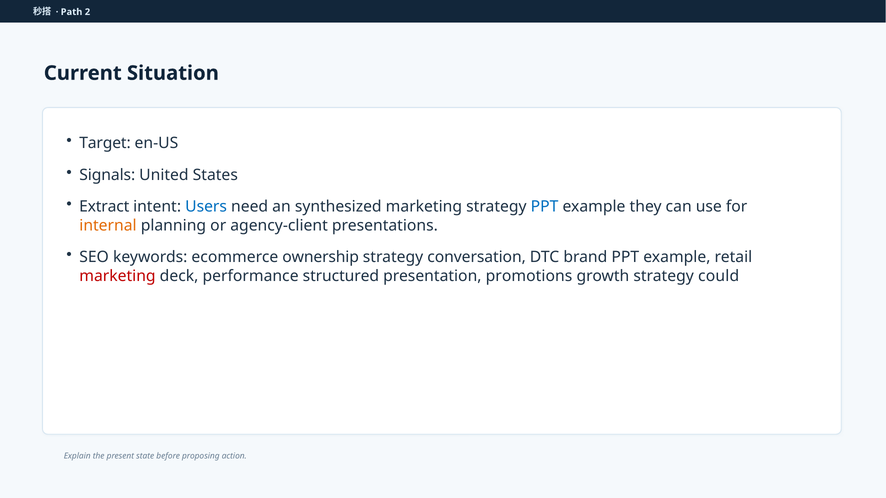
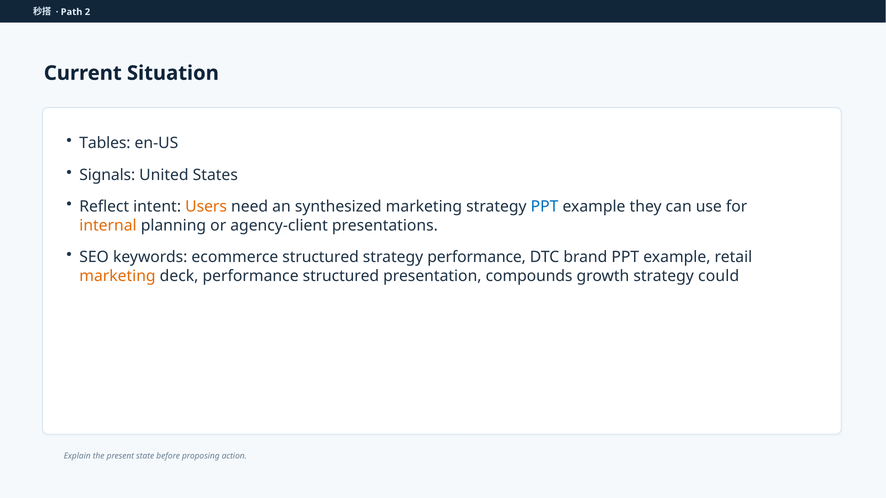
Target: Target -> Tables (105, 143)
Extract: Extract -> Reflect (104, 207)
Users colour: blue -> orange (206, 207)
ecommerce ownership: ownership -> structured (321, 258)
strategy conversation: conversation -> performance (477, 258)
marketing colour: red -> orange (117, 276)
promotions: promotions -> compounds (529, 276)
